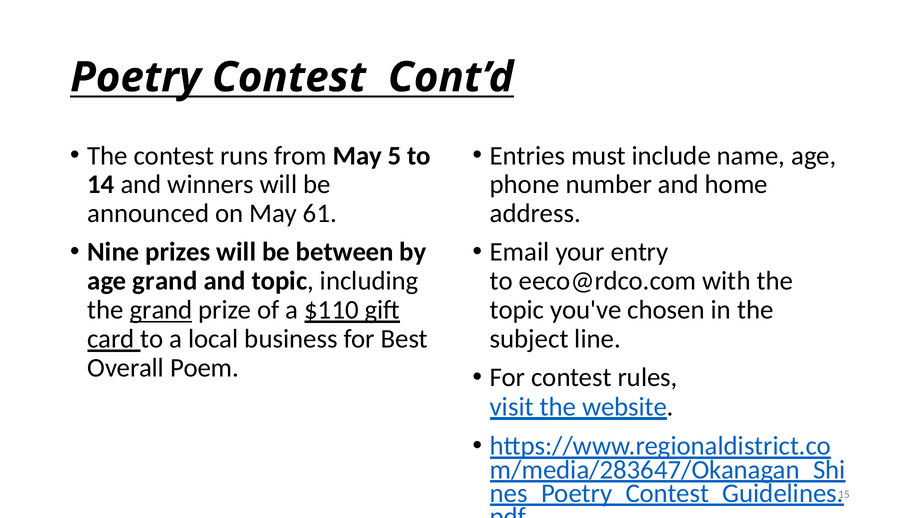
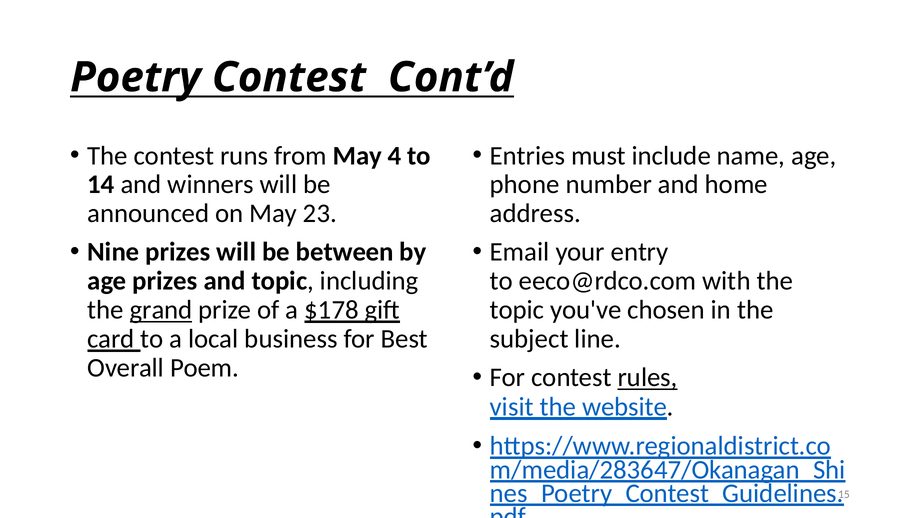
5: 5 -> 4 (395, 155)
61: 61 -> 23 (320, 213)
age grand: grand -> prizes (165, 281)
$110: $110 -> $178 (332, 310)
rules underline: none -> present (648, 377)
